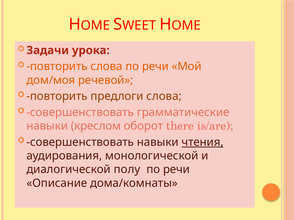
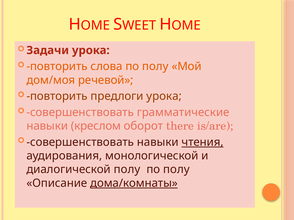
слова по речи: речи -> полу (155, 67)
предлоги слова: слова -> урока (164, 96)
речи: речи -> полу (176, 170)
дома/комнаты underline: none -> present (134, 183)
